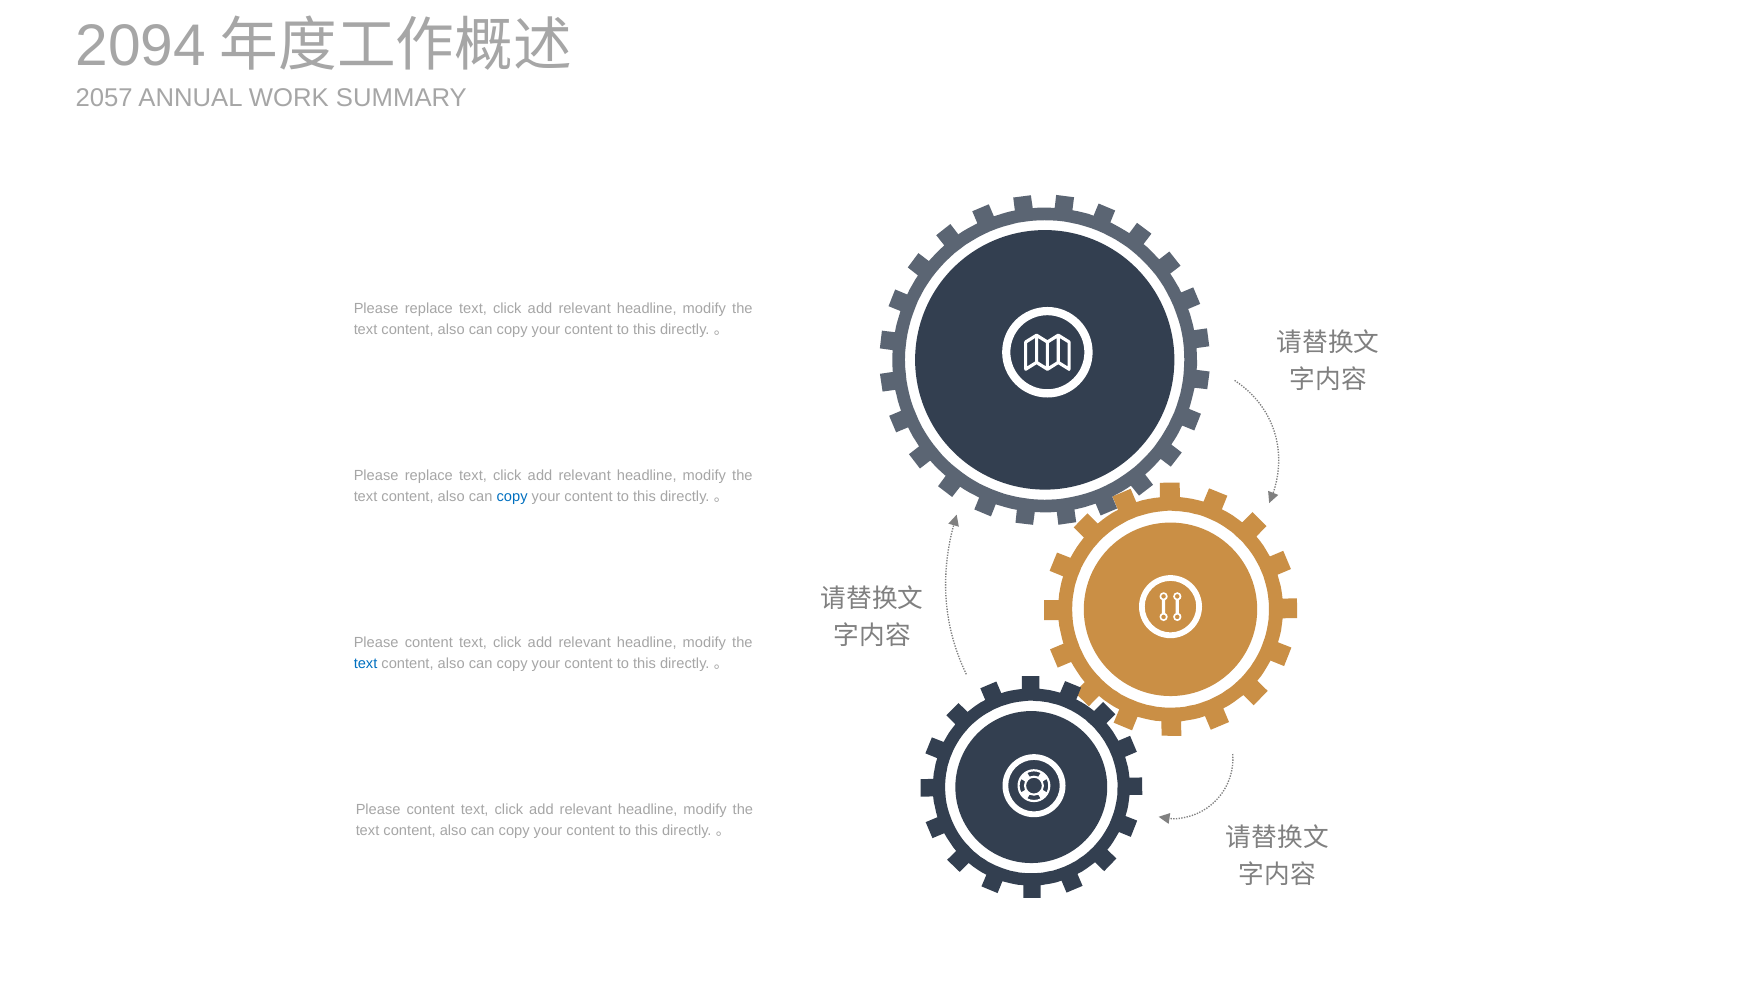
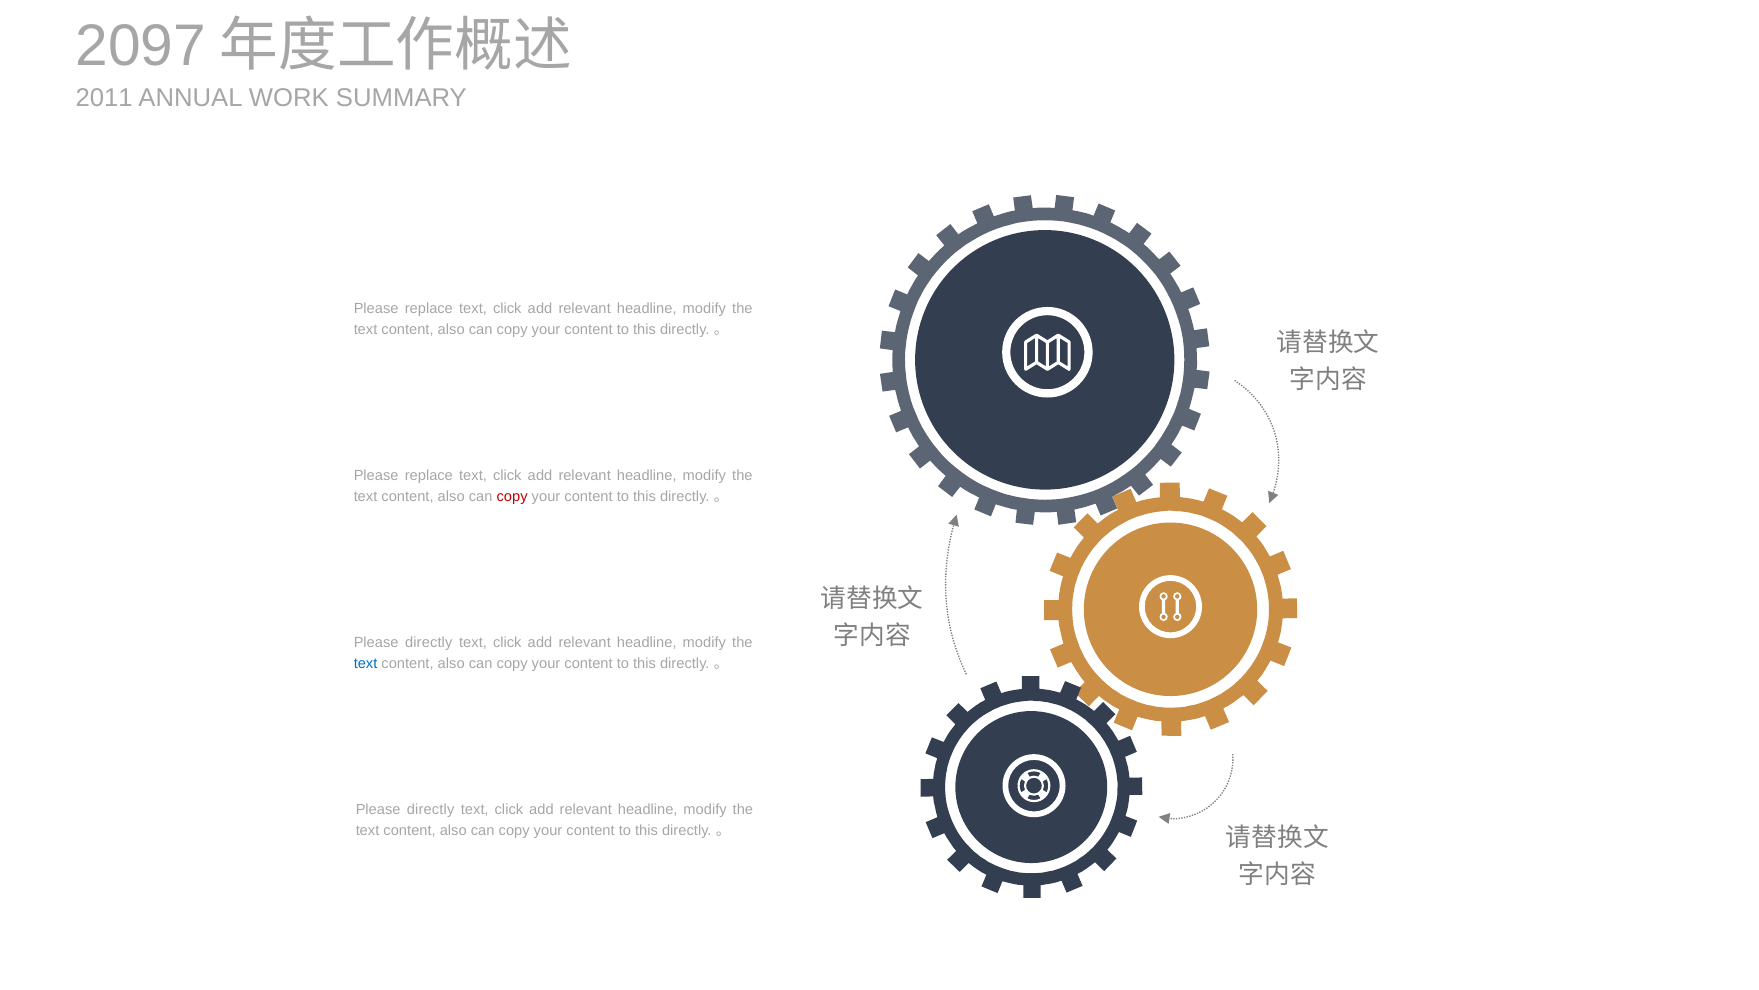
2094: 2094 -> 2097 (141, 46)
2057: 2057 -> 2011 (104, 97)
copy colour: blue -> red (512, 496)
content: content -> directly (429, 643)
content: content -> directly (431, 809)
